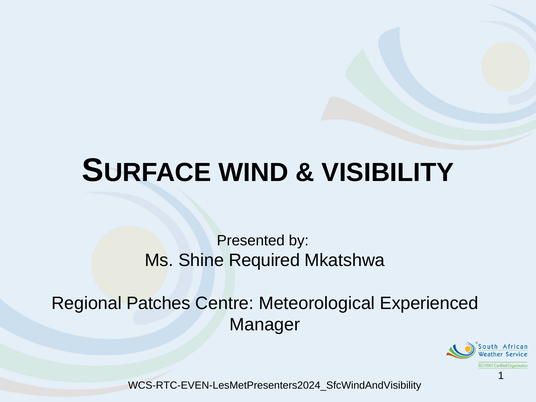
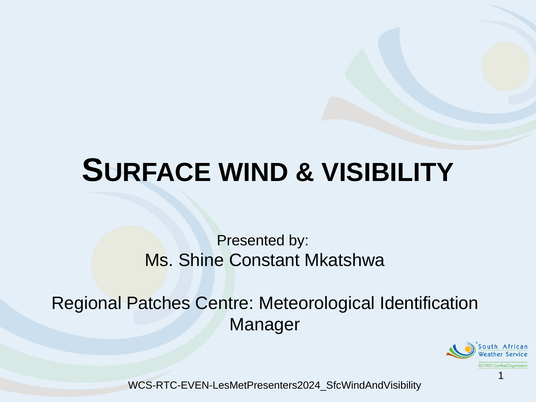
Required: Required -> Constant (264, 260)
Experienced: Experienced -> Identification (429, 303)
